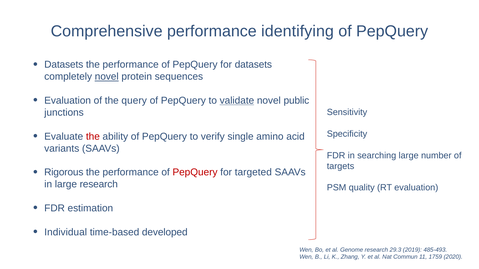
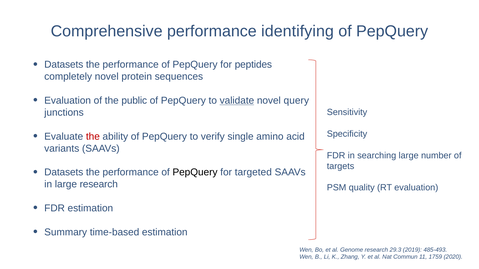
for datasets: datasets -> peptides (253, 65)
novel underline: present -> none (107, 77)
query: query -> public (134, 101)
public: public -> query (296, 101)
Rigorous: Rigorous -> Datasets (64, 173)
PepQuery colour: red -> black (195, 173)
Individual: Individual -> Summary (66, 232)
time-based developed: developed -> estimation (165, 232)
